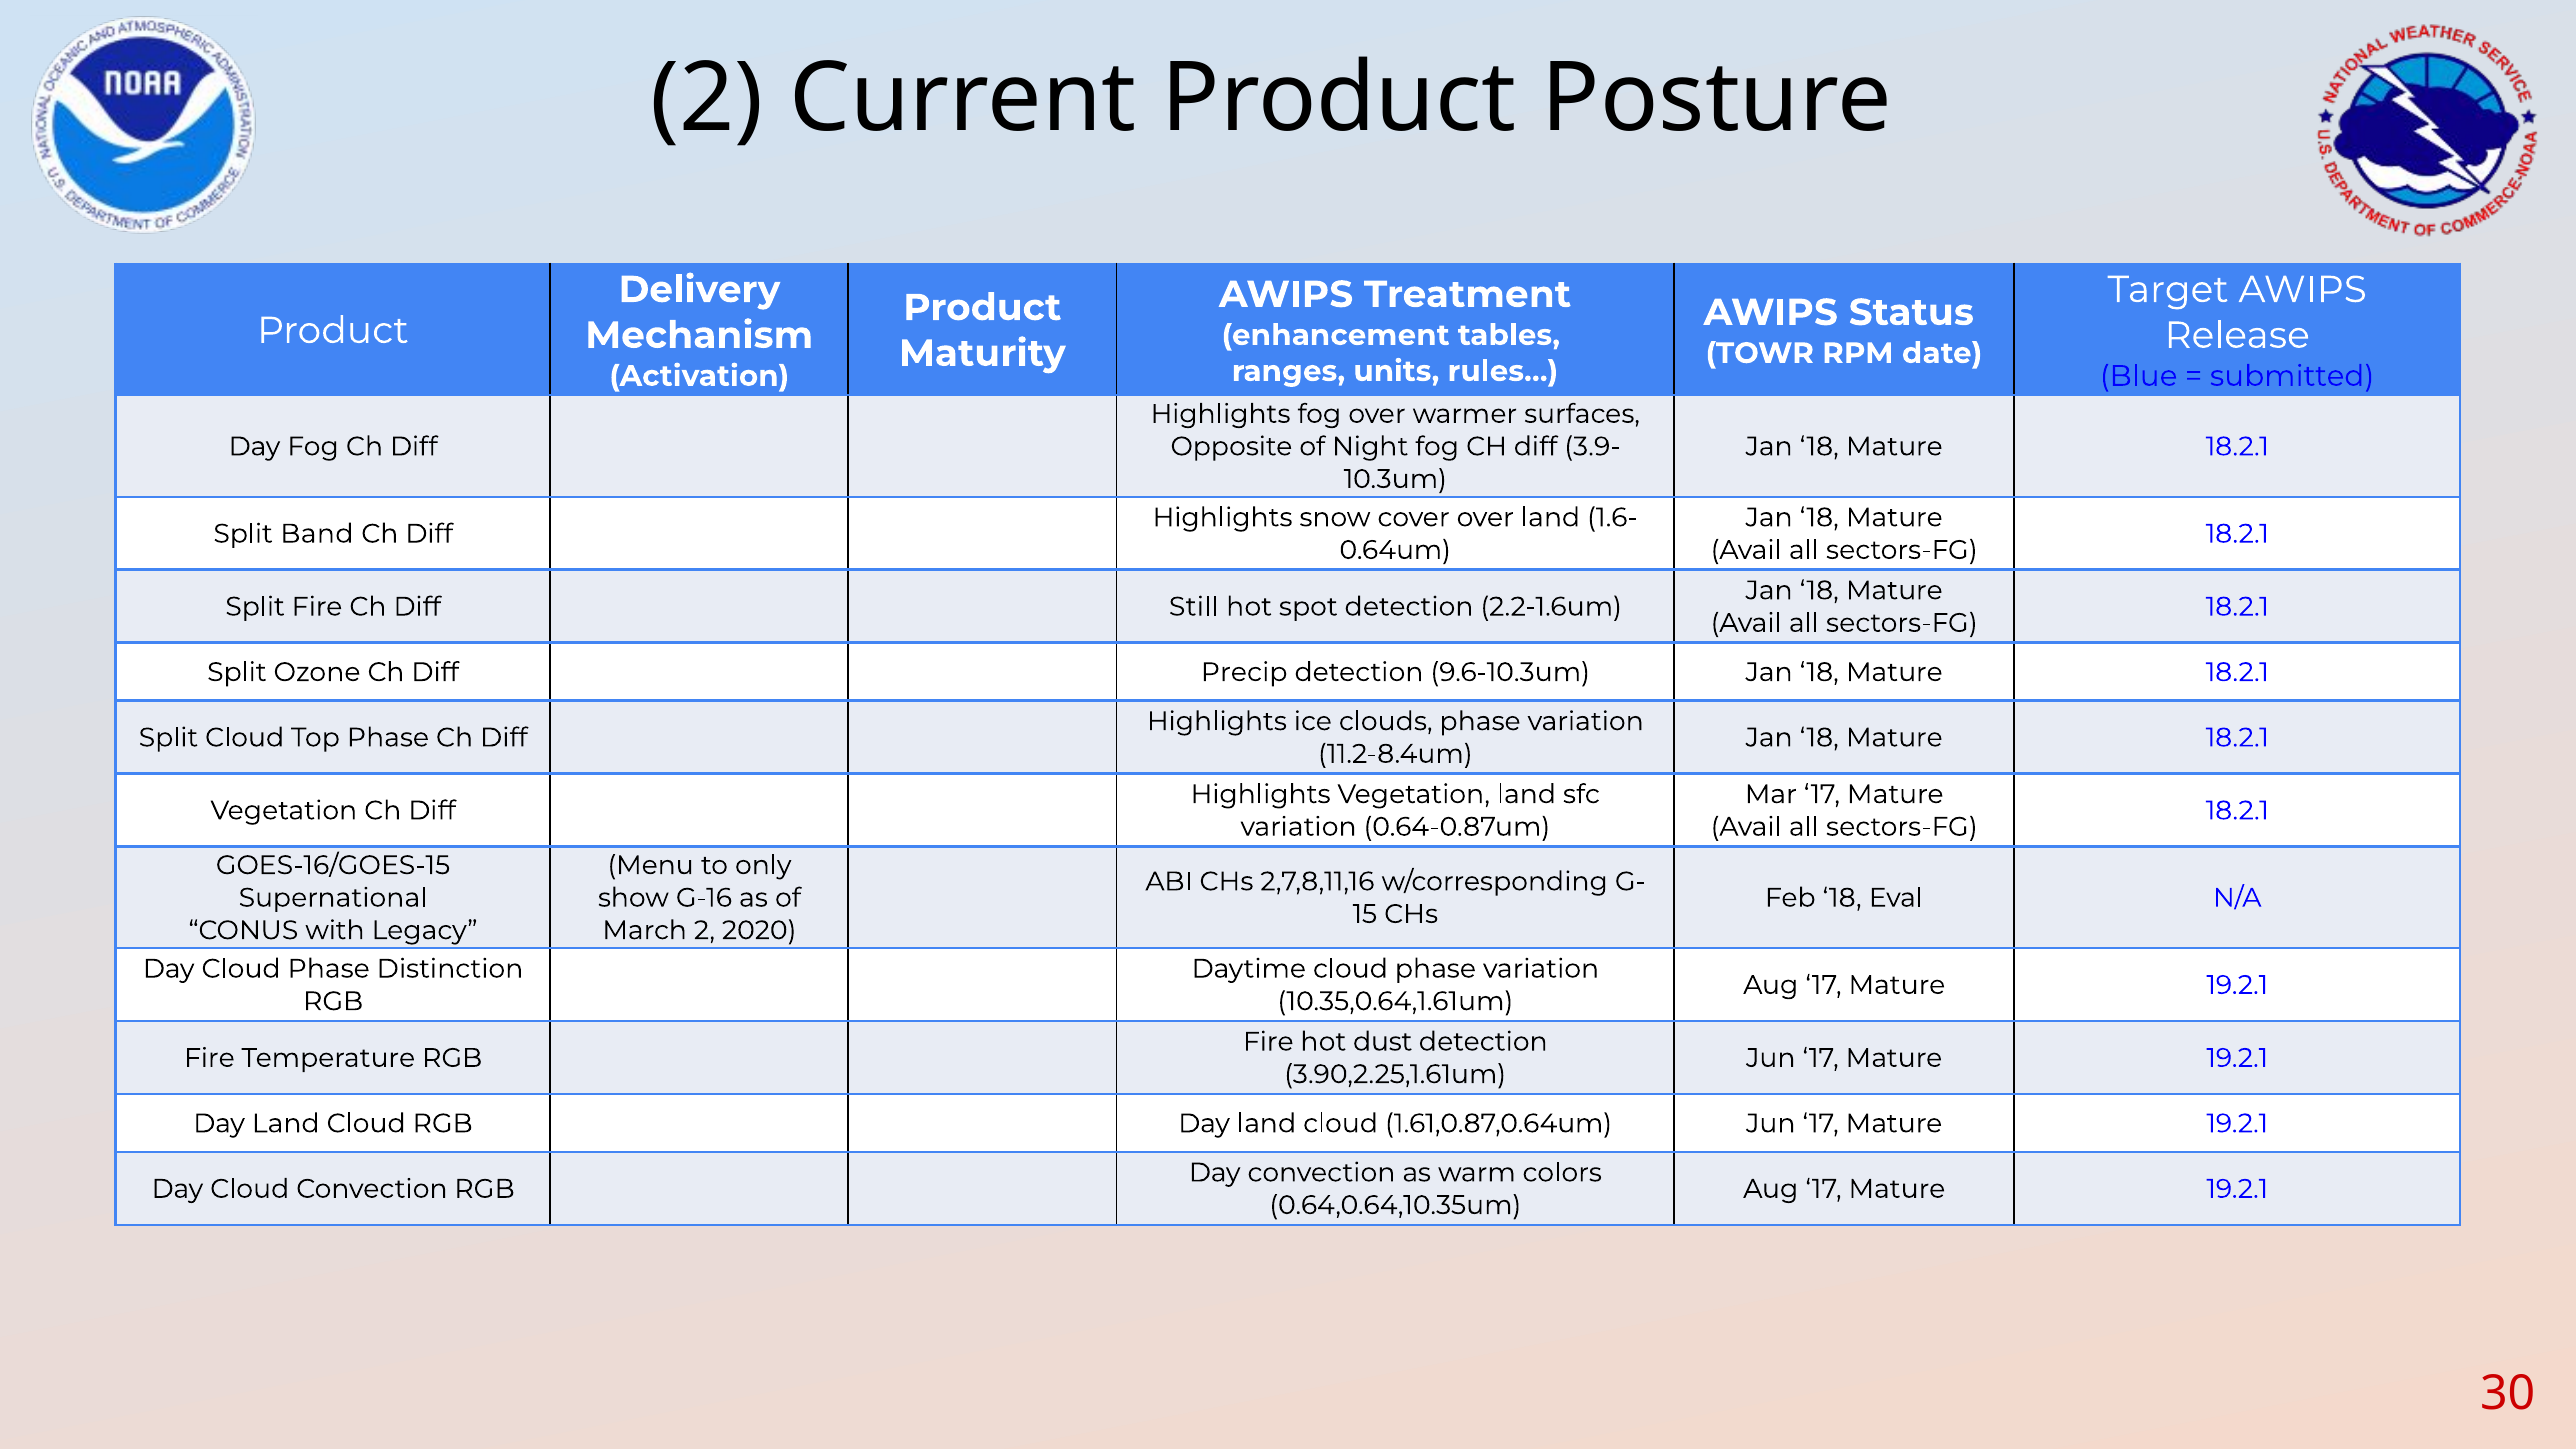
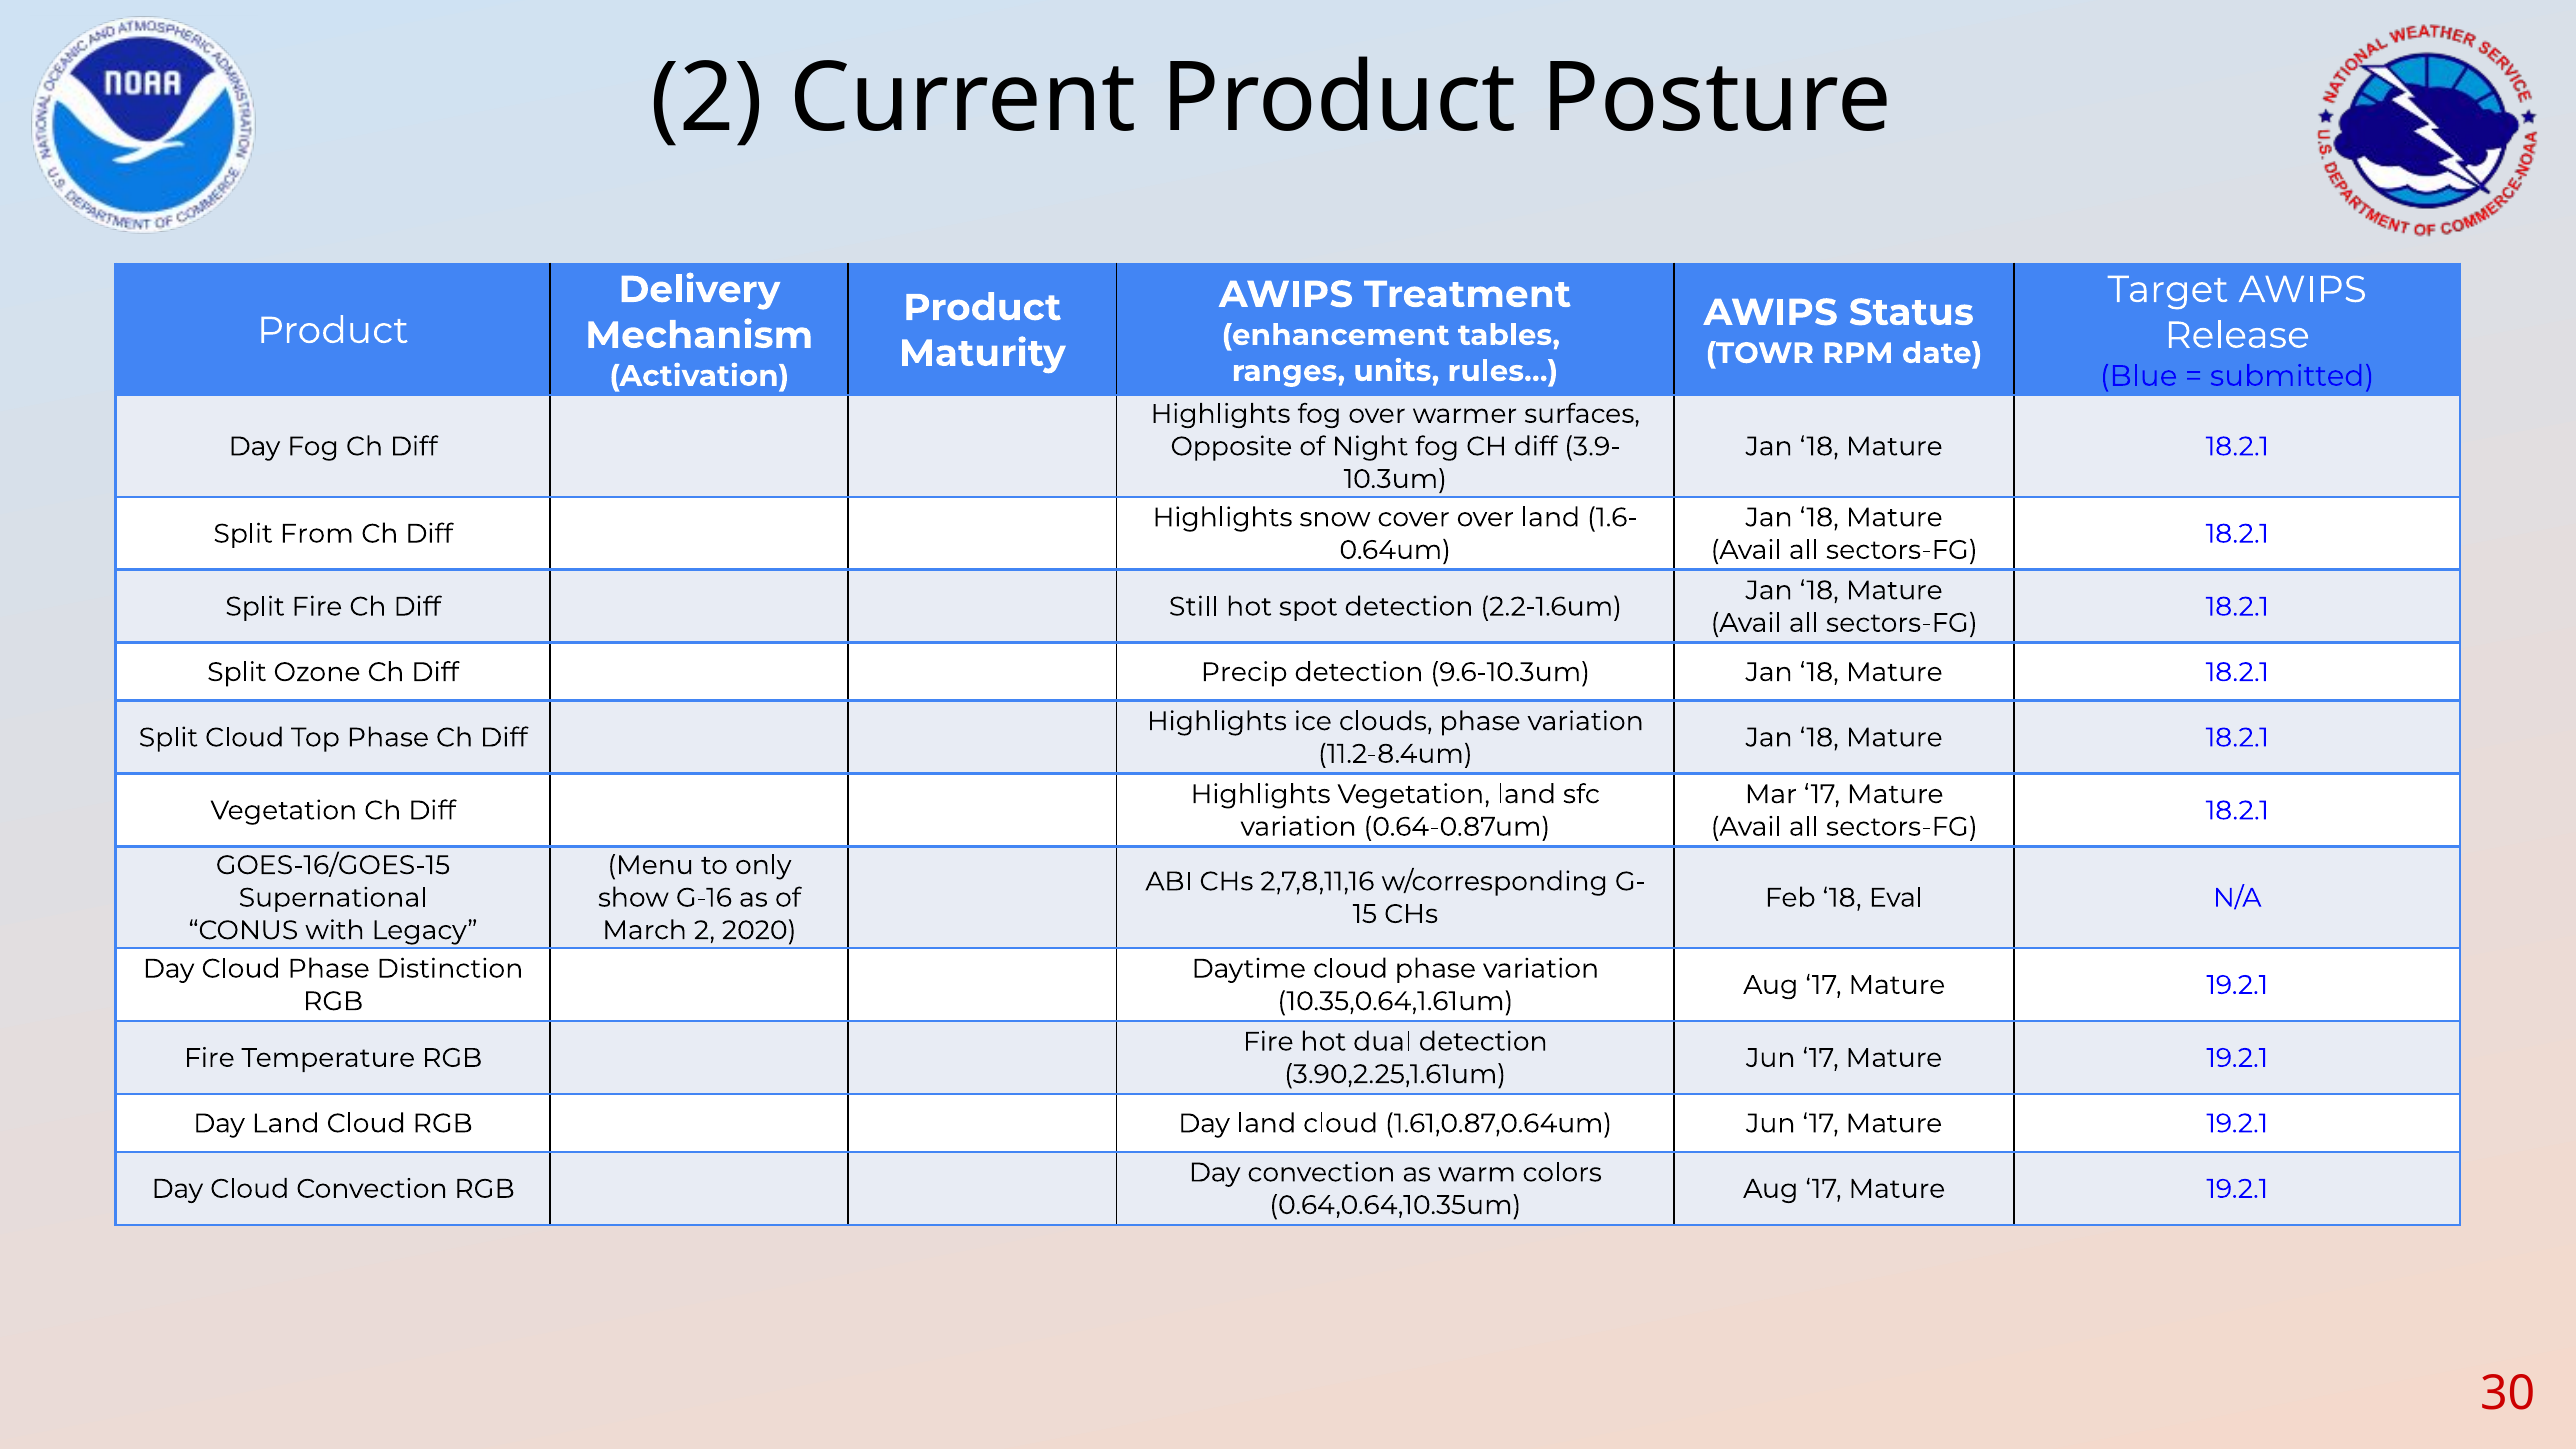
Band: Band -> From (317, 534)
dust: dust -> dual (1383, 1042)
